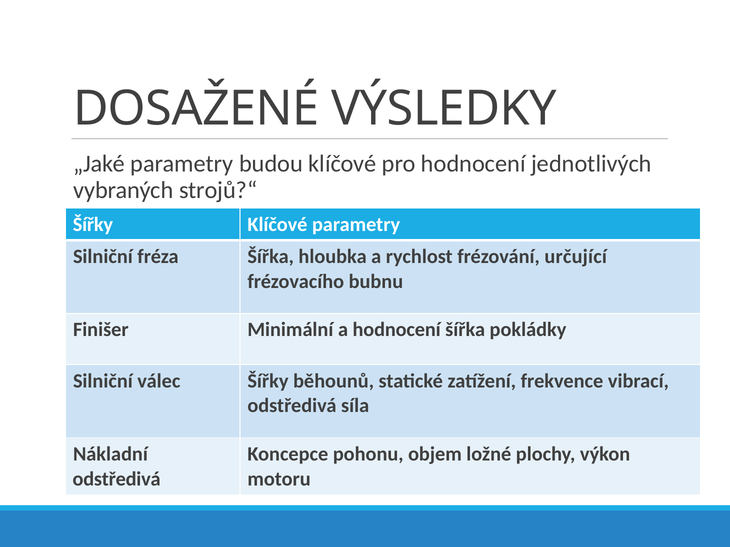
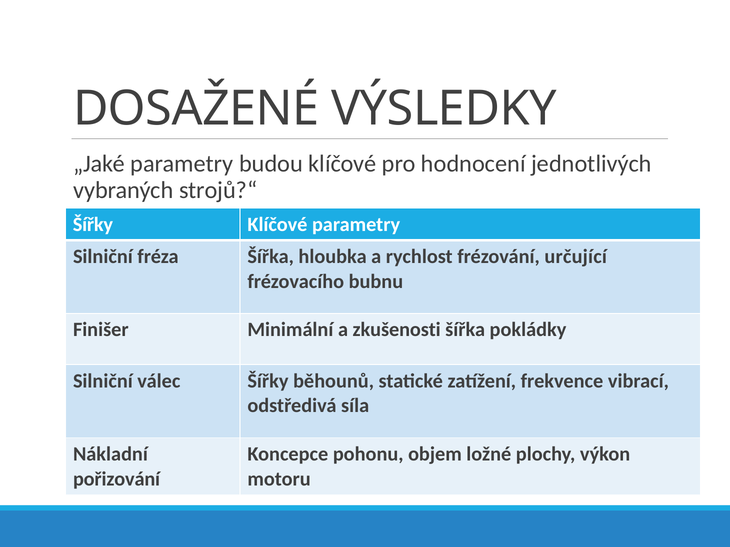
a hodnocení: hodnocení -> zkušenosti (397, 330)
odstředivá: odstředivá -> pořizování (117, 479)
